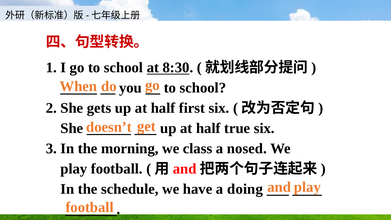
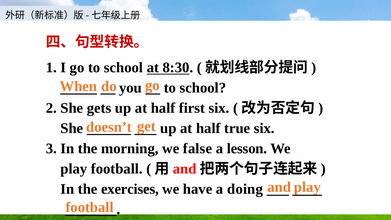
class: class -> false (198, 149)
nosed: nosed -> lesson (247, 149)
schedule: schedule -> exercises (130, 189)
